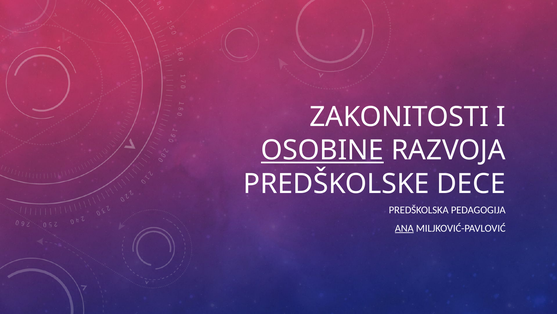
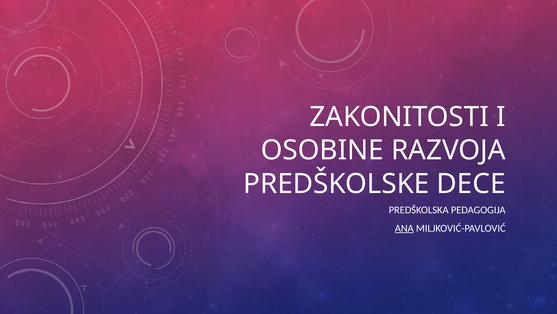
OSOBINE underline: present -> none (322, 150)
